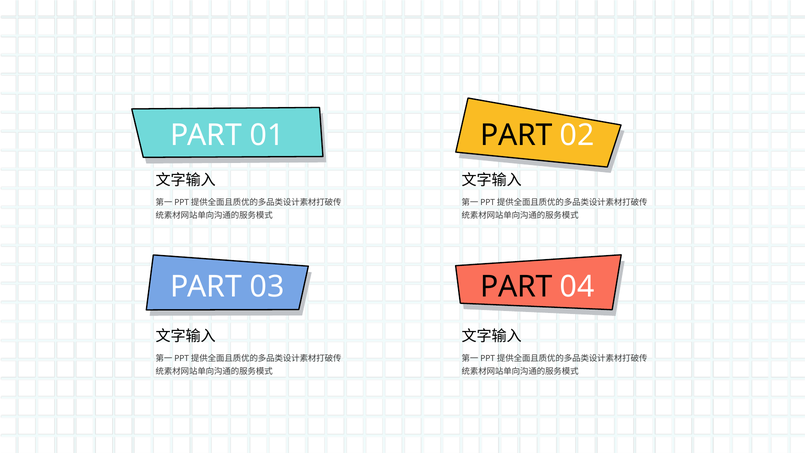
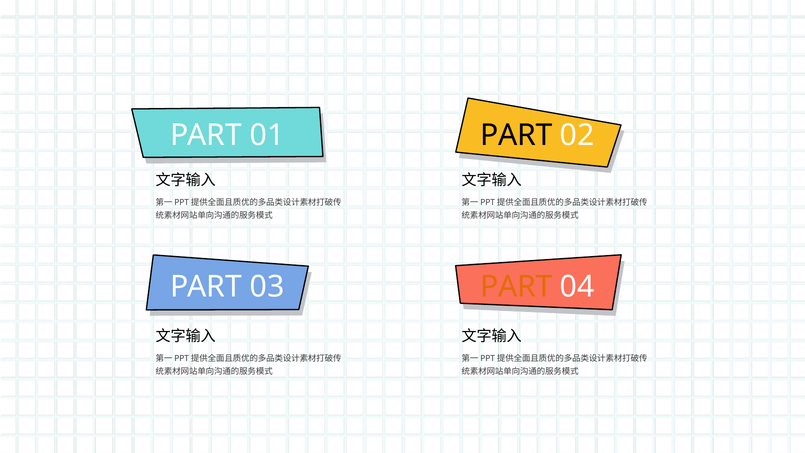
PART colour: black -> orange (516, 287)
